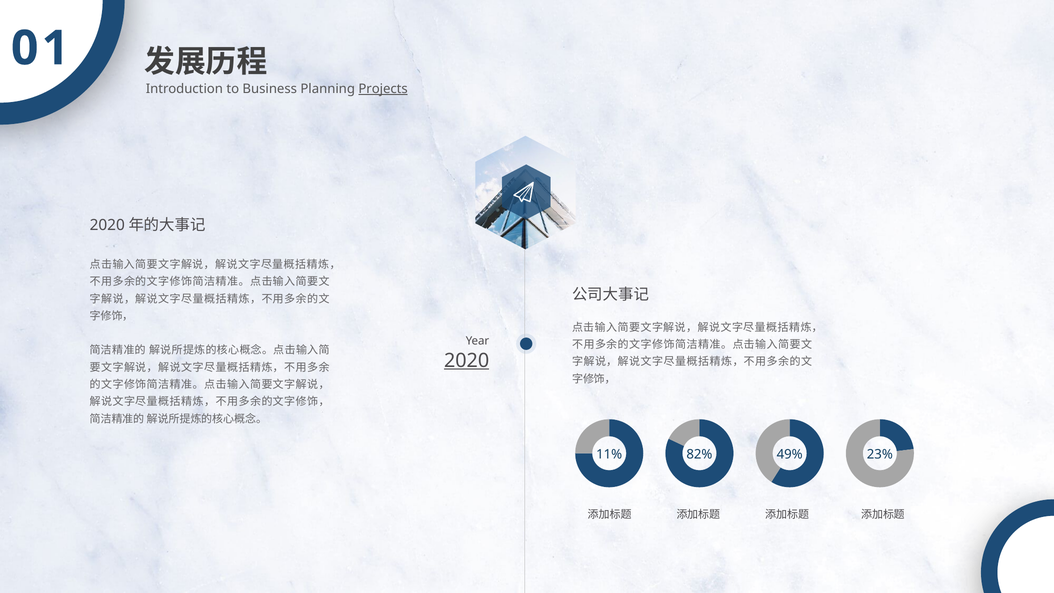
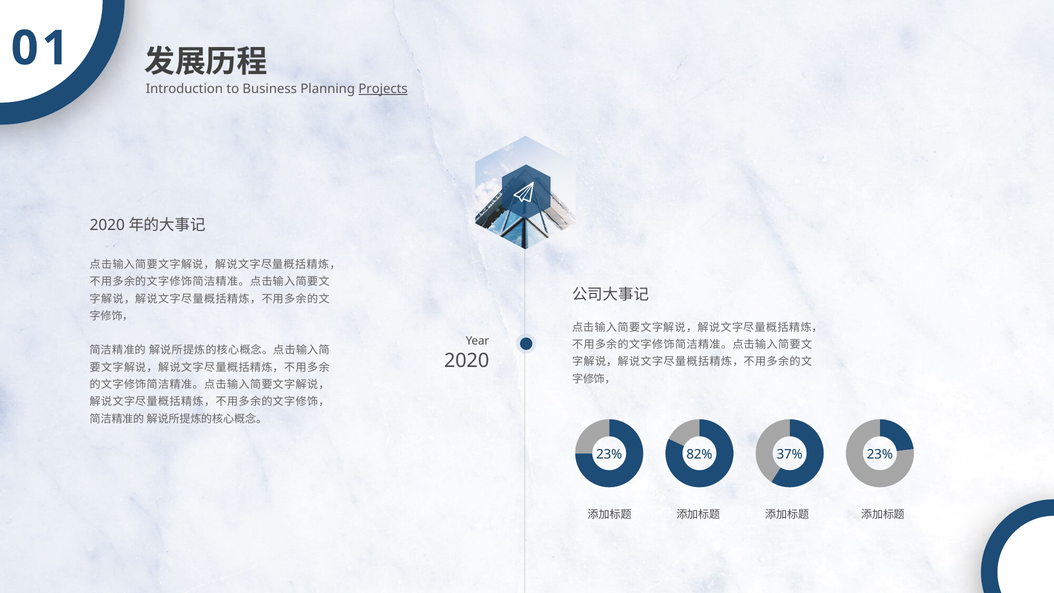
2020 underline: present -> none (467, 360)
11%: 11% -> 23% (609, 454)
49%: 49% -> 37% (790, 454)
